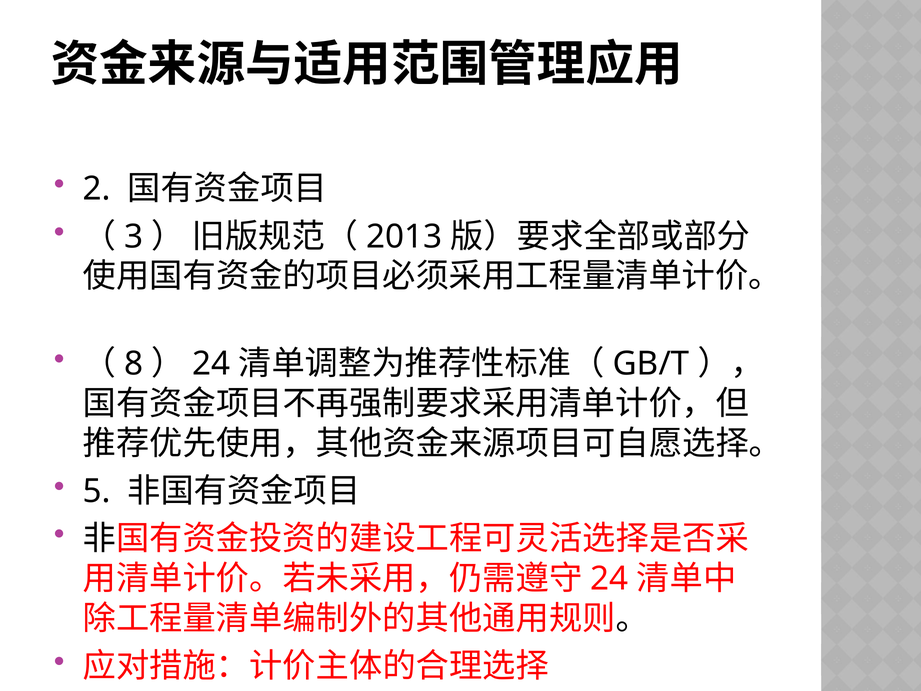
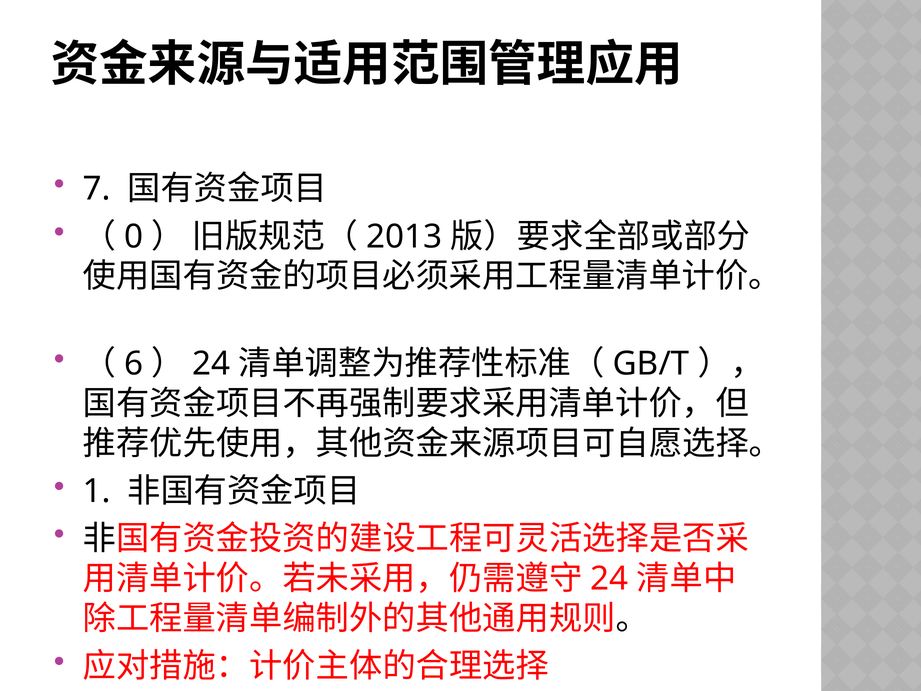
2: 2 -> 7 (97, 189)
3: 3 -> 0 (134, 237)
8: 8 -> 6 (134, 364)
5: 5 -> 1 (97, 491)
